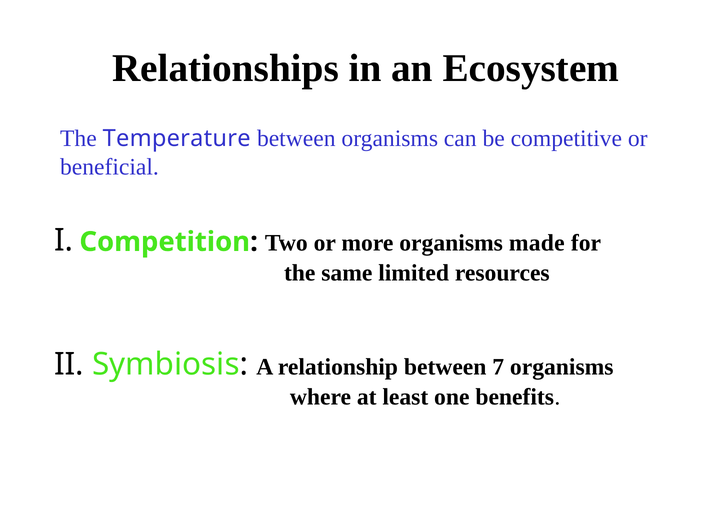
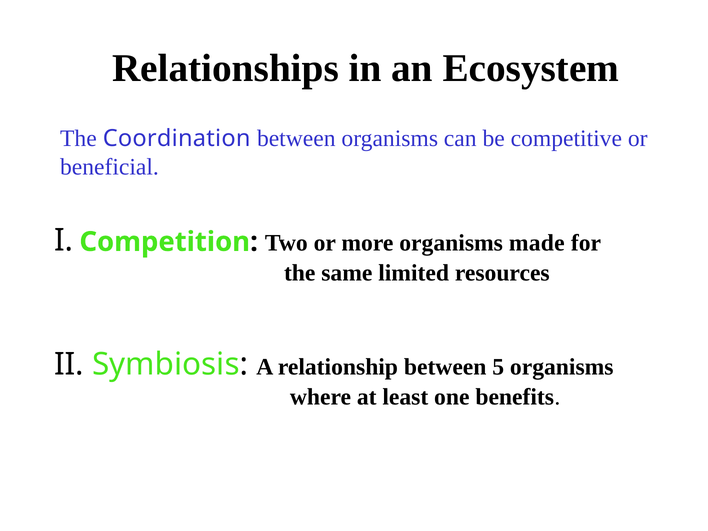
Temperature: Temperature -> Coordination (177, 138)
7: 7 -> 5 (498, 367)
